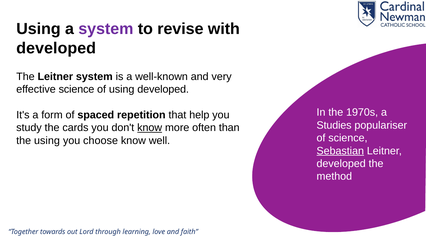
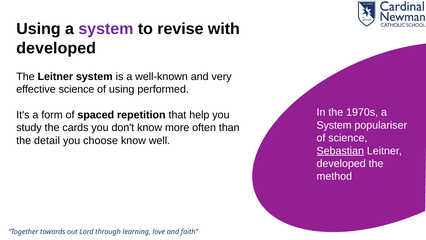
using developed: developed -> performed (163, 89)
Studies: Studies -> System (334, 125)
know underline: present -> none (150, 128)
the using: using -> detail (47, 140)
